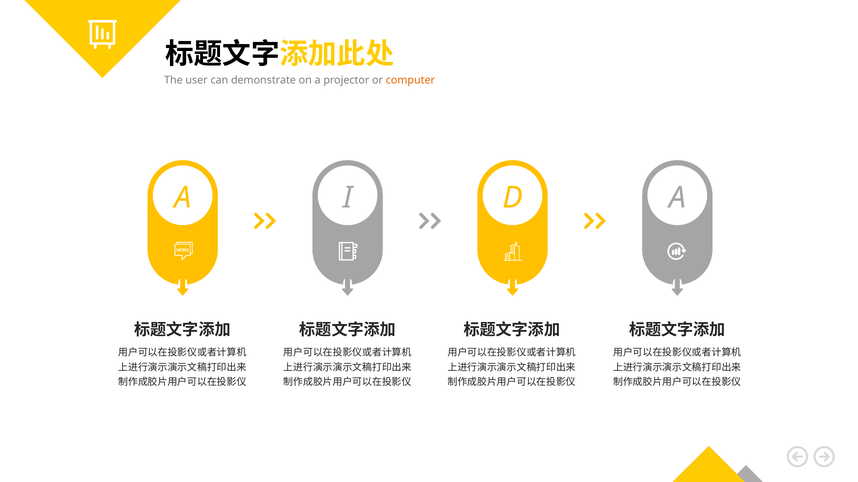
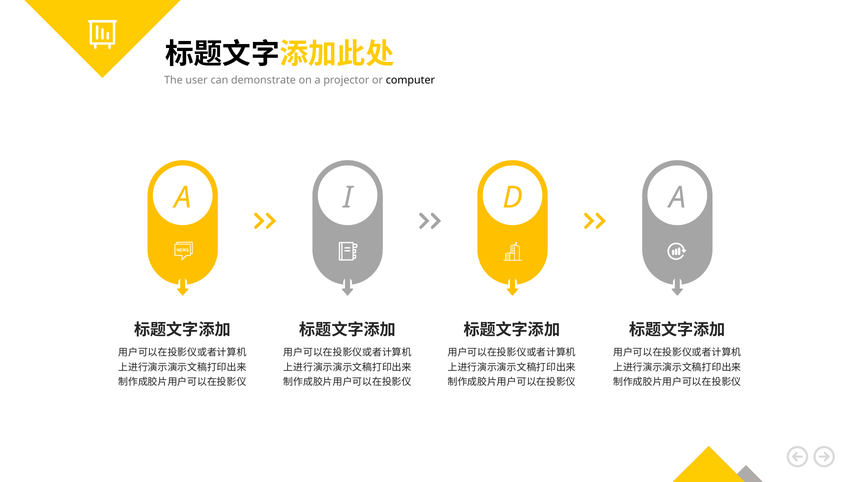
computer colour: orange -> black (410, 80)
